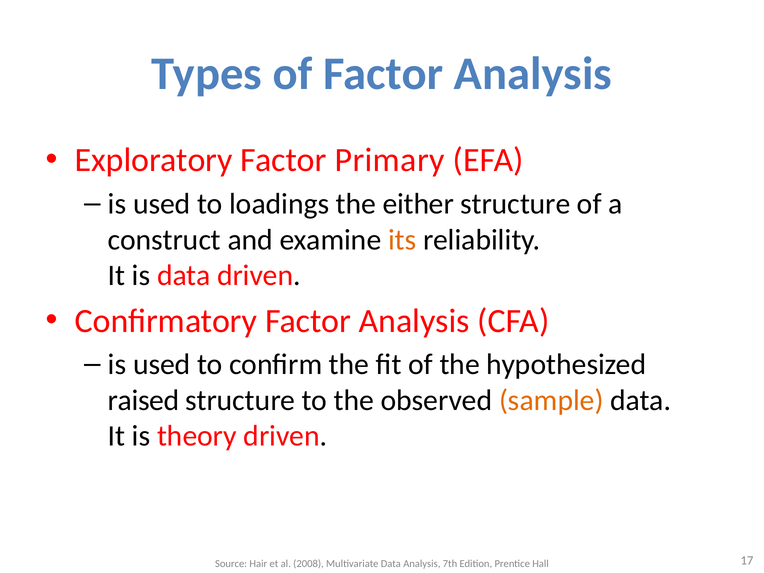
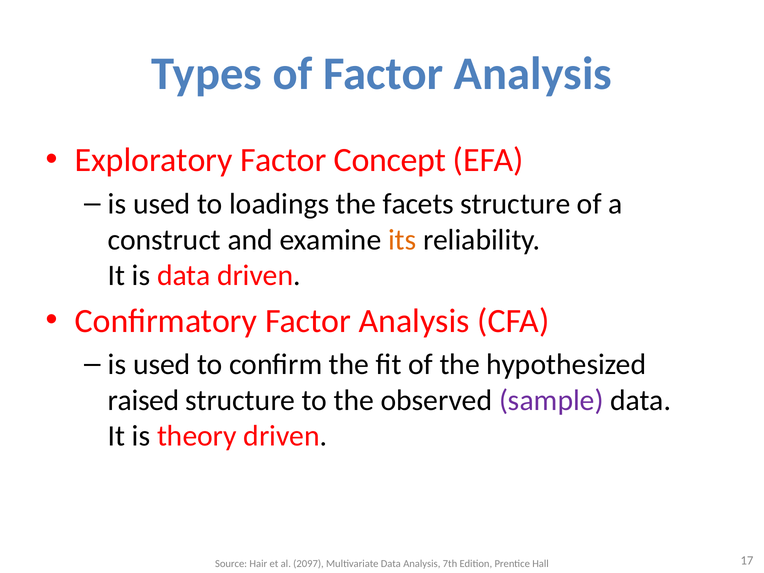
Primary: Primary -> Concept (390, 160)
either: either -> facets (418, 204)
sample colour: orange -> purple (551, 400)
2008: 2008 -> 2097 (308, 564)
